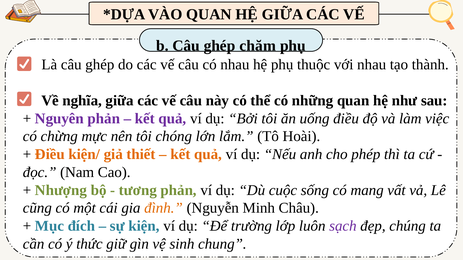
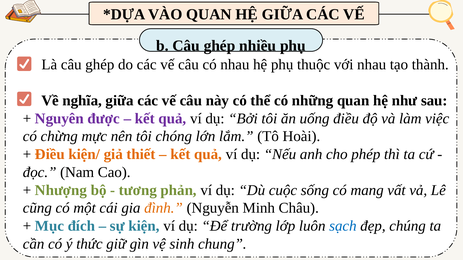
chăm: chăm -> nhiều (258, 46)
Nguyên phản: phản -> được (104, 119)
sạch colour: purple -> blue (343, 226)
